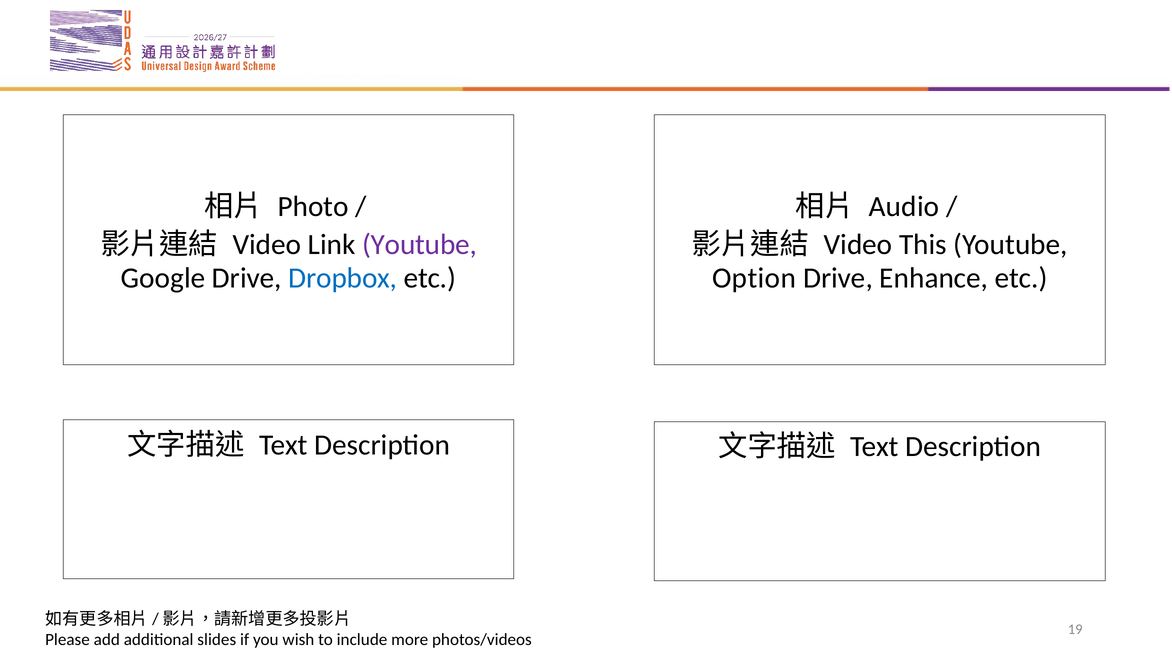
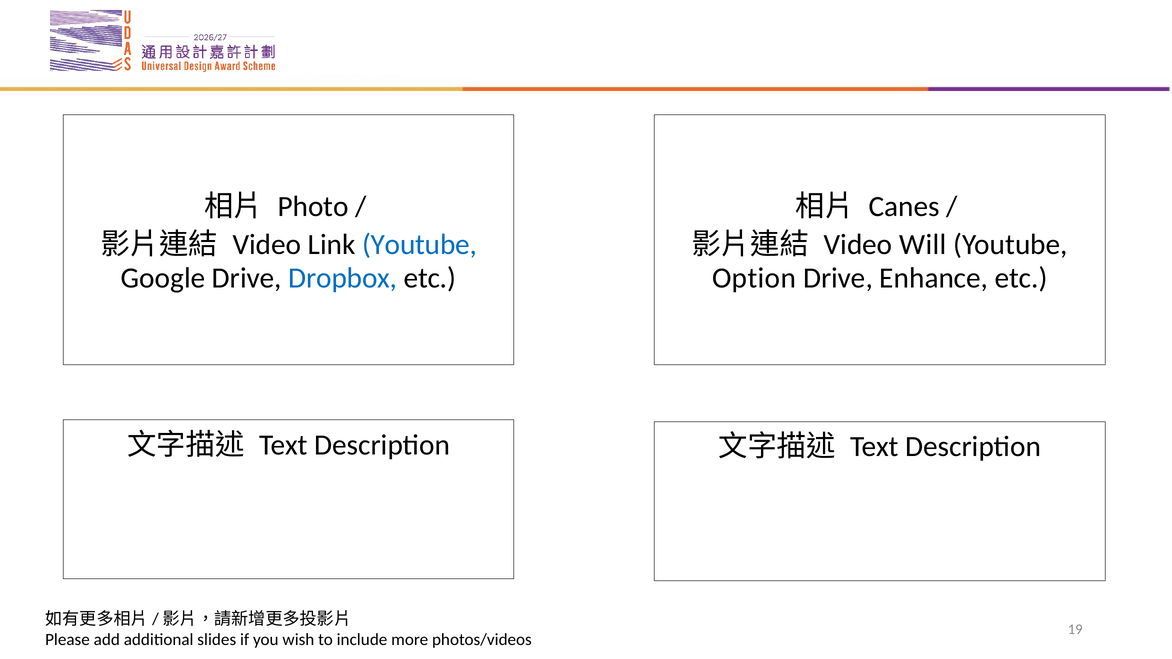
Audio: Audio -> Canes (904, 207)
Youtube colour: purple -> blue (420, 245)
This: This -> Will (923, 245)
